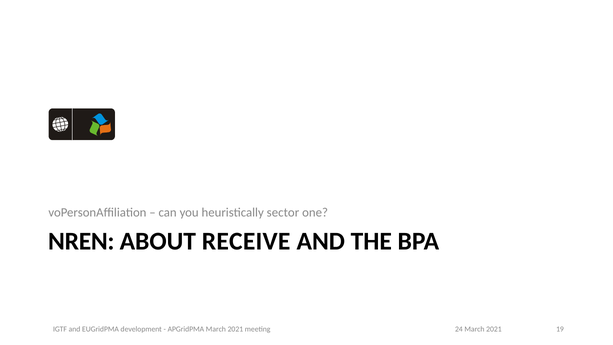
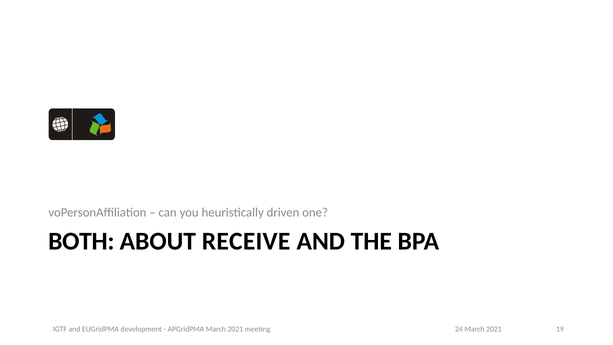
sector: sector -> driven (283, 212)
NREN: NREN -> BOTH (81, 241)
